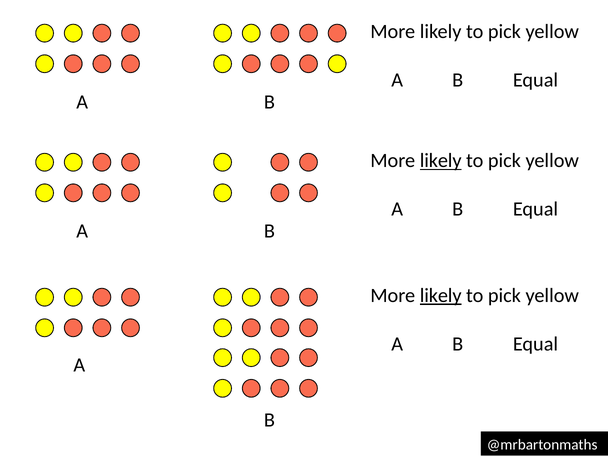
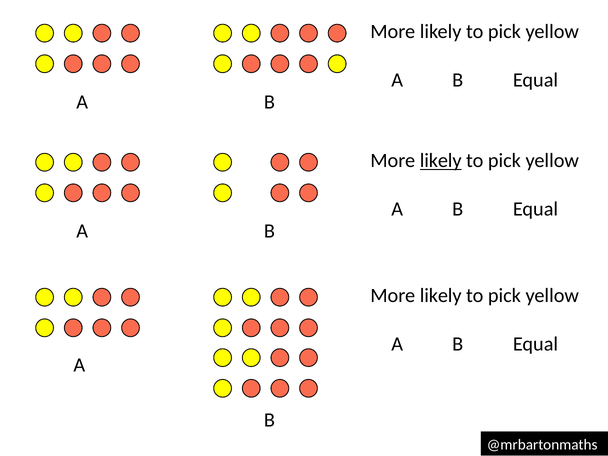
likely underline: present -> none (441, 296)
